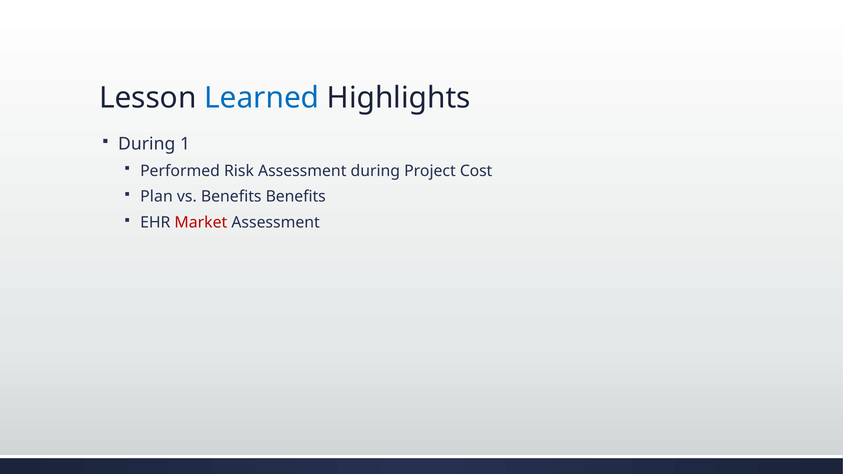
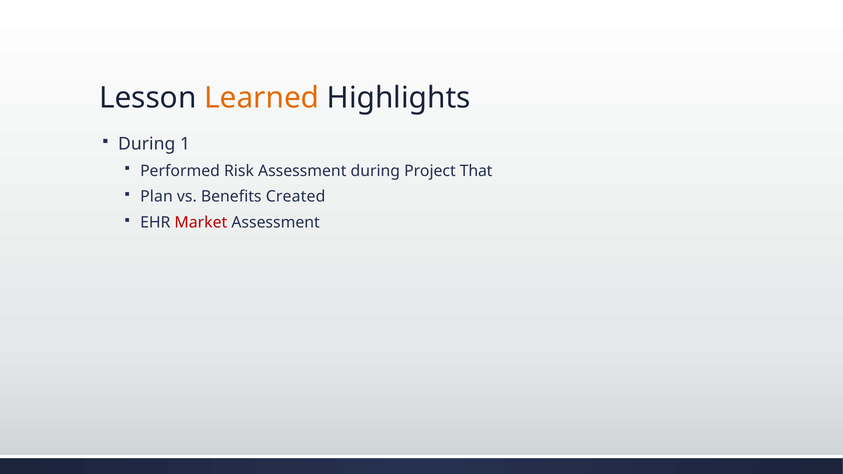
Learned colour: blue -> orange (262, 98)
Cost: Cost -> That (476, 171)
Benefits Benefits: Benefits -> Created (296, 197)
